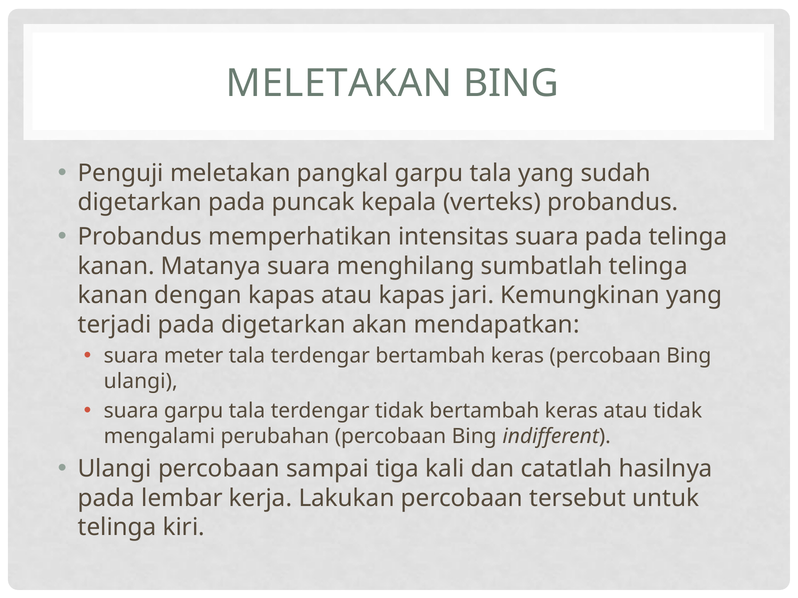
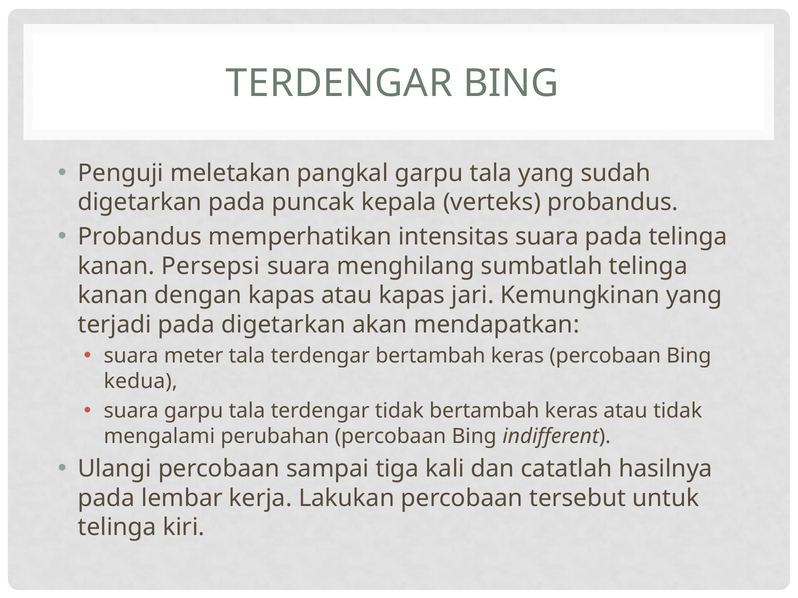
MELETAKAN: MELETAKAN -> TERDENGAR (339, 84)
Matanya: Matanya -> Persepsi (211, 266)
ulangi: ulangi -> kedua (141, 382)
